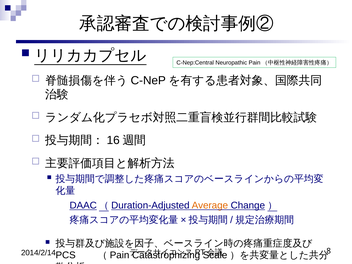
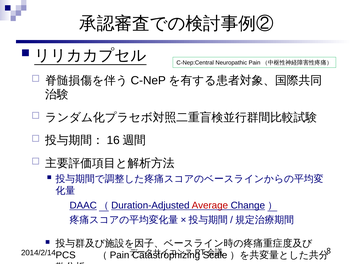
Average colour: orange -> red (210, 205)
